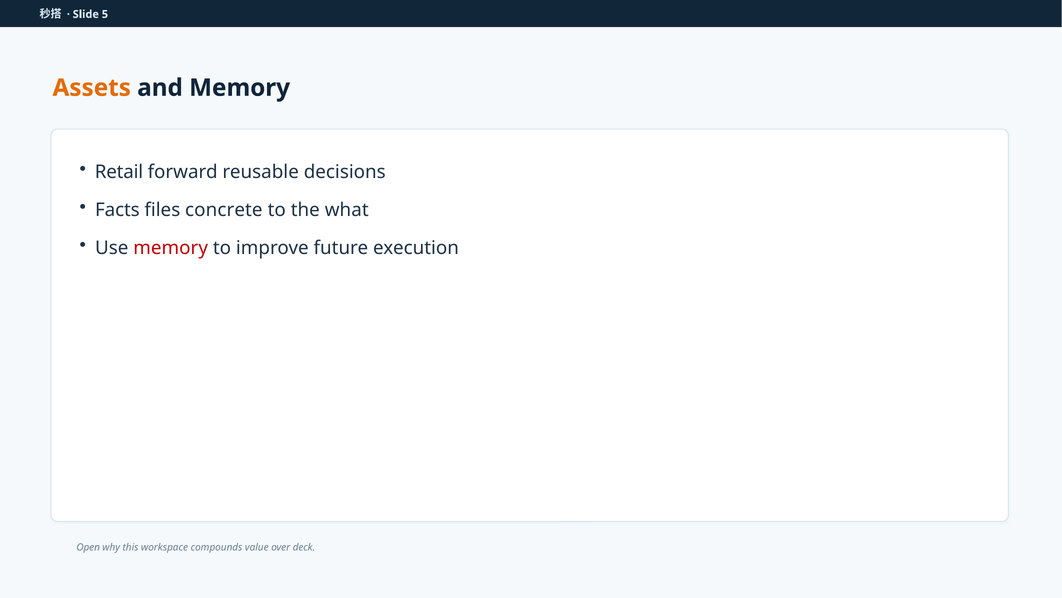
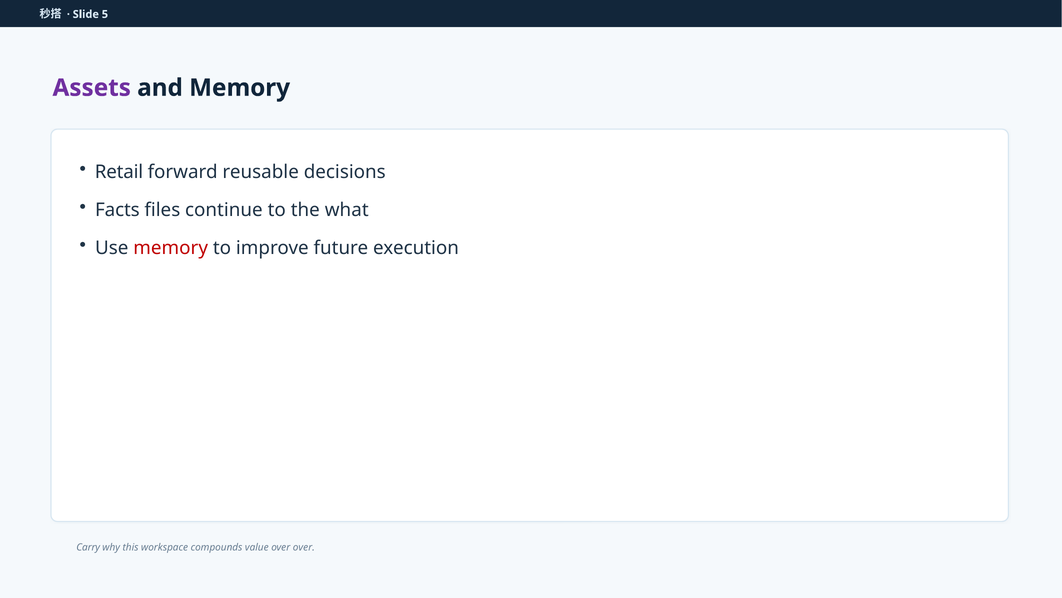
Assets colour: orange -> purple (92, 88)
concrete: concrete -> continue (224, 210)
Open: Open -> Carry (88, 547)
over deck: deck -> over (304, 547)
